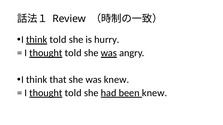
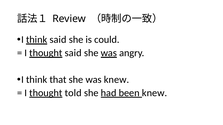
told: told -> said (58, 40)
hurry: hurry -> could (107, 40)
told: told -> said (73, 53)
